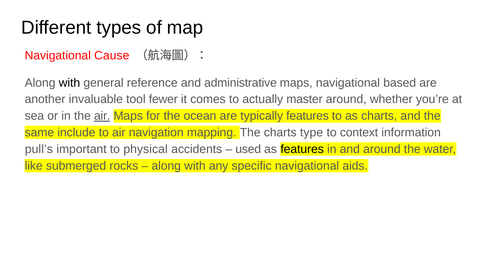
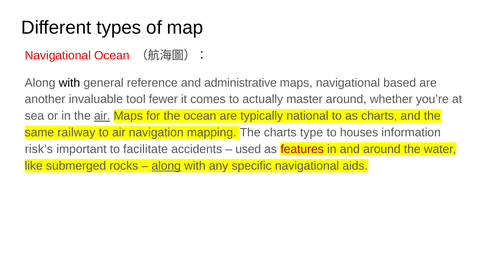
Navigational Cause: Cause -> Ocean (112, 55)
typically features: features -> national (307, 116)
include: include -> railway (76, 132)
context: context -> houses (359, 132)
pull’s: pull’s -> risk’s (39, 149)
physical: physical -> facilitate (146, 149)
features colour: black -> red (302, 149)
along underline: none -> present (166, 166)
